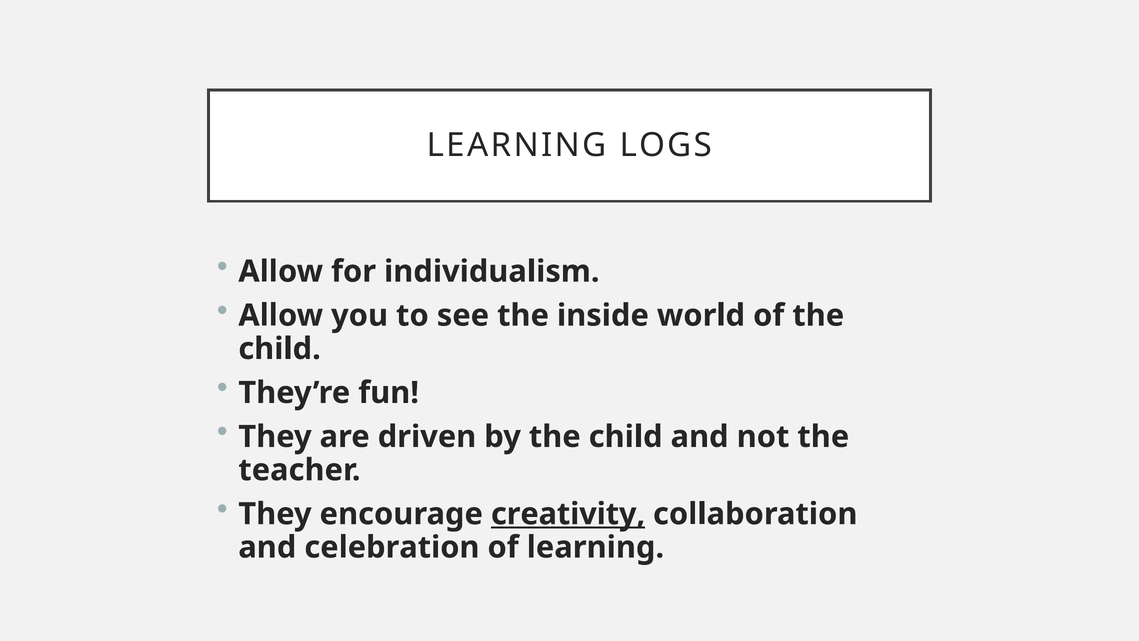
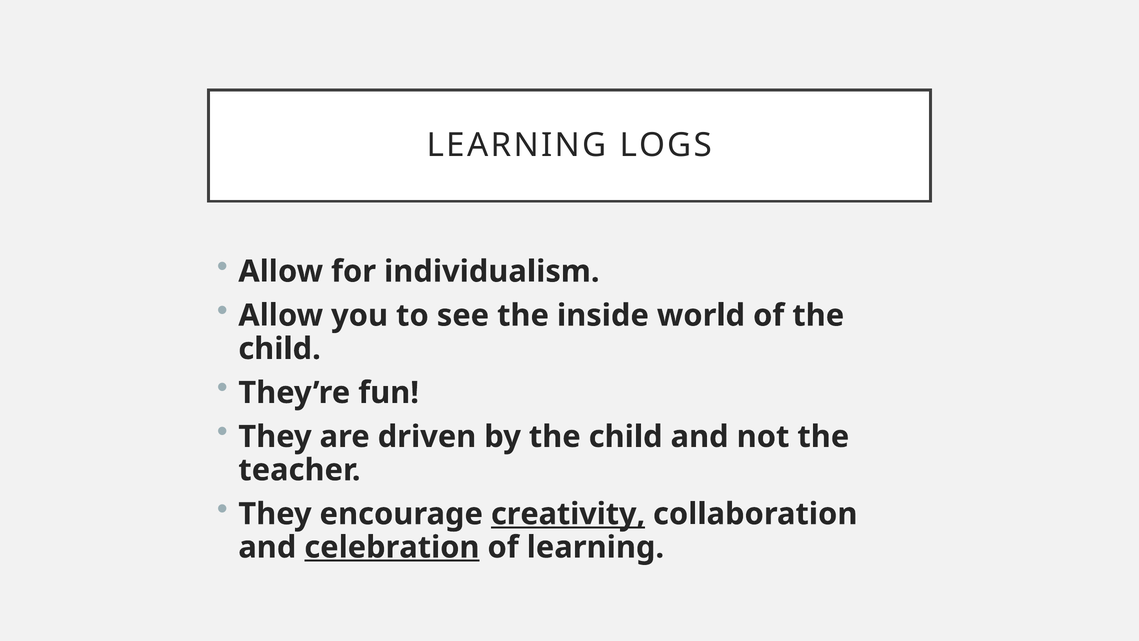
celebration underline: none -> present (392, 547)
